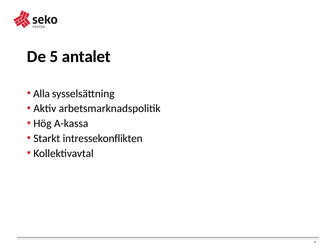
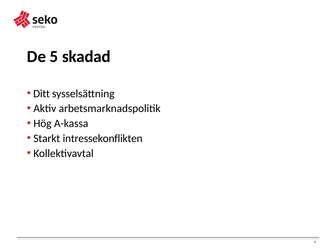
antalet: antalet -> skadad (86, 56)
Alla: Alla -> Ditt (42, 94)
